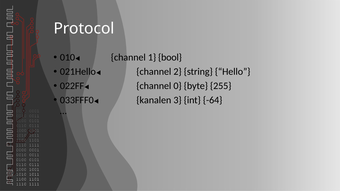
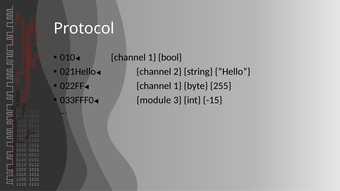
0: 0 -> 1 (178, 86)
kanalen: kanalen -> module (154, 100)
-64: -64 -> -15 (213, 100)
